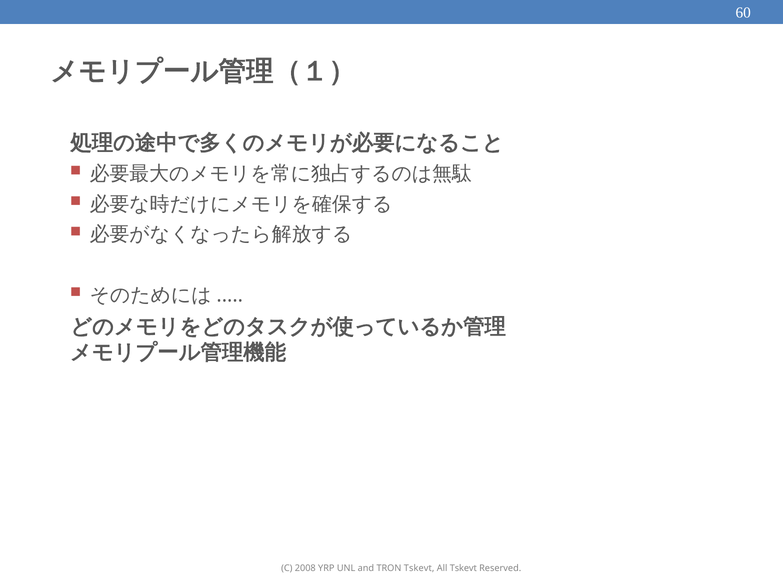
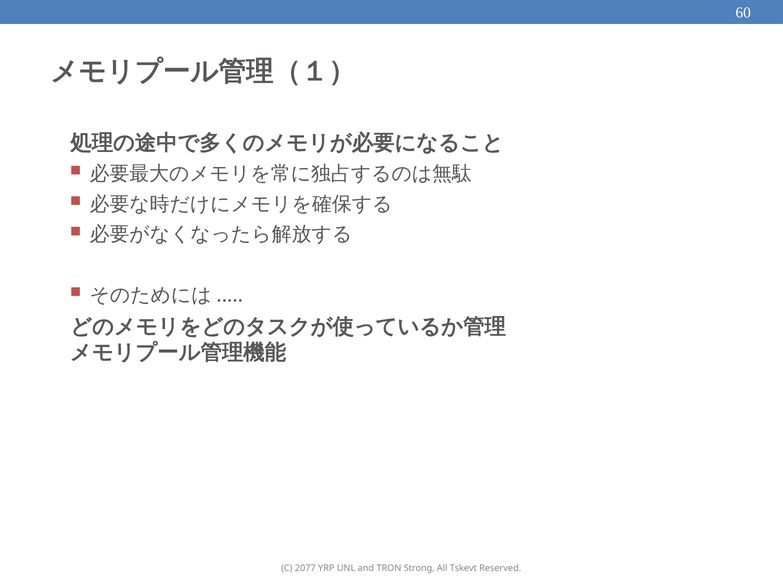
2008: 2008 -> 2077 (305, 568)
TRON Tskevt: Tskevt -> Strong (419, 568)
